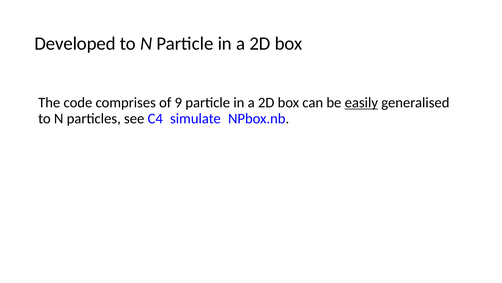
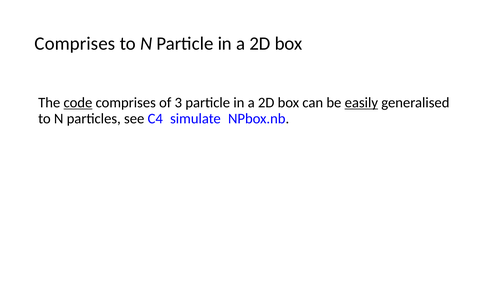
Developed: Developed -> Comprises (75, 44)
code underline: none -> present (78, 102)
9: 9 -> 3 (178, 102)
